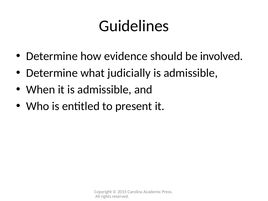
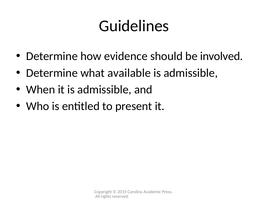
judicially: judicially -> available (129, 73)
